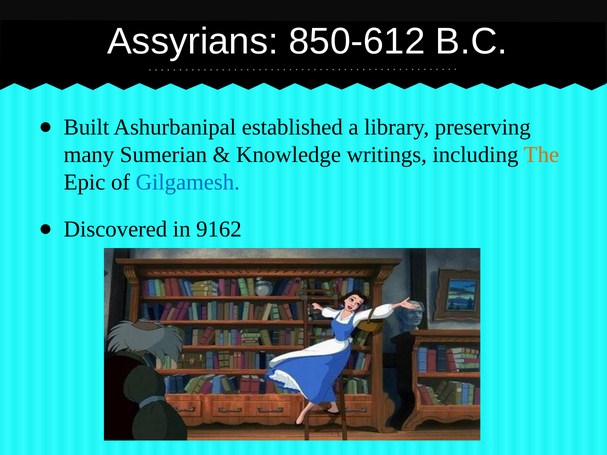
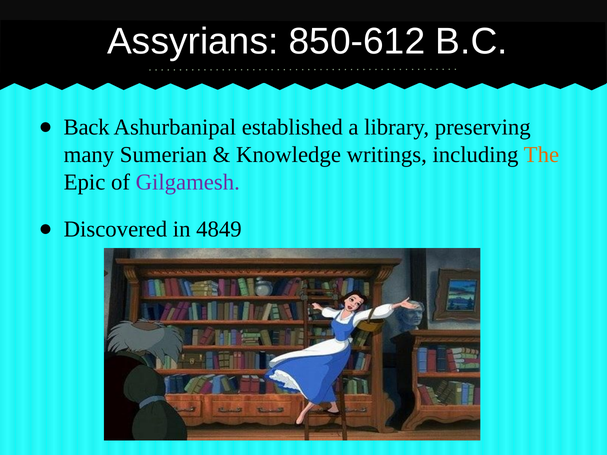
Built: Built -> Back (87, 128)
Gilgamesh colour: blue -> purple (188, 182)
9162: 9162 -> 4849 (219, 230)
